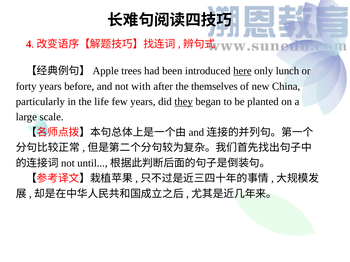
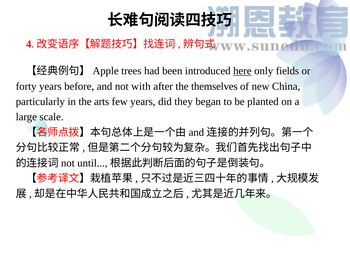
lunch: lunch -> fields (287, 71)
life: life -> arts (102, 102)
they underline: present -> none (184, 102)
